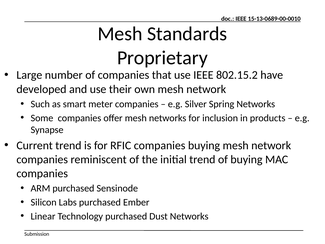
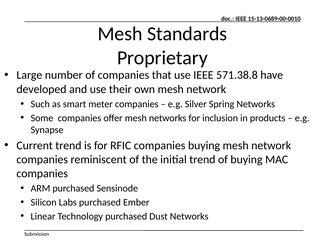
802.15.2: 802.15.2 -> 571.38.8 (237, 75)
